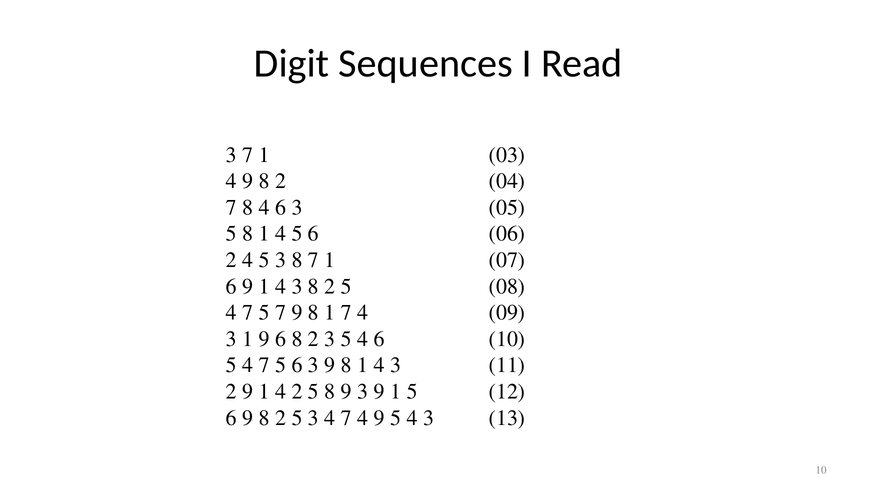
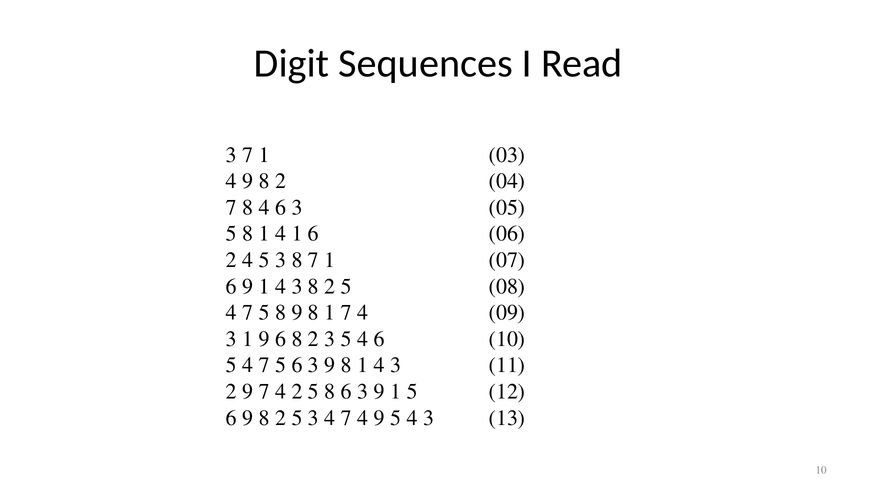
1 4 5: 5 -> 1 (297, 234)
7 5 7: 7 -> 8 (281, 313)
2 9 1: 1 -> 7 (264, 392)
8 9: 9 -> 6 (346, 392)
